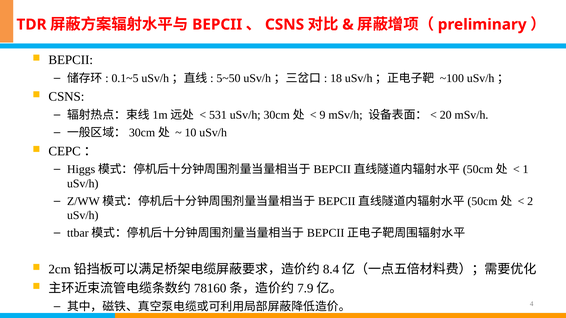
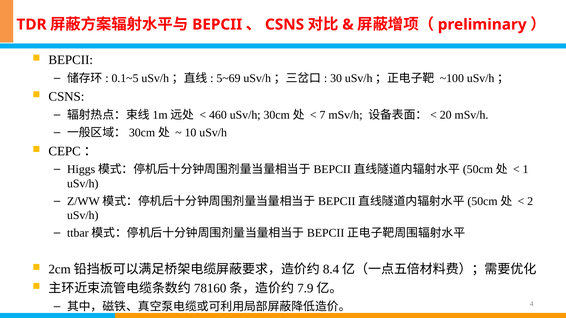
5~50: 5~50 -> 5~69 (228, 78)
18: 18 -> 30 (336, 78)
531: 531 -> 460 (218, 115)
9: 9 -> 7 (322, 115)
